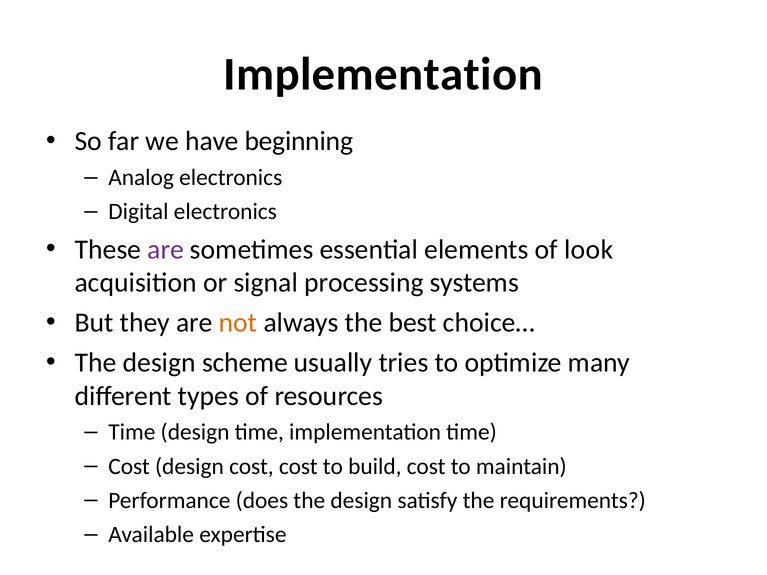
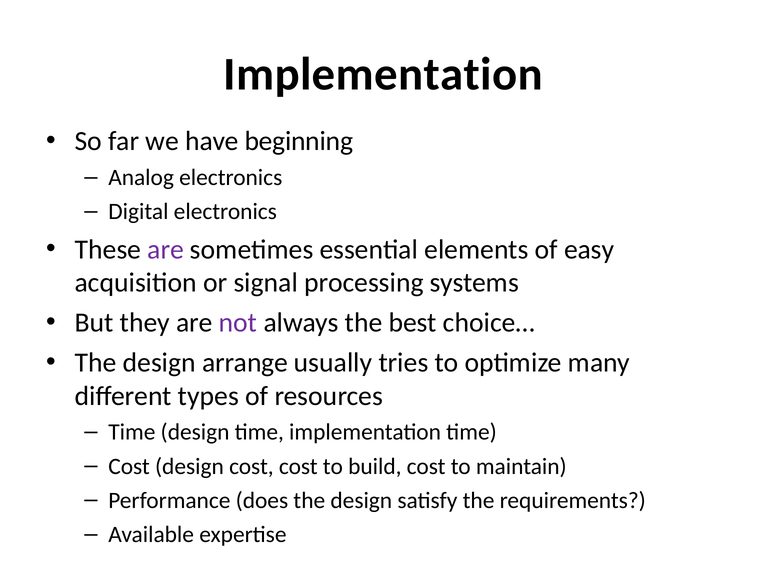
look: look -> easy (589, 250)
not colour: orange -> purple (238, 323)
scheme: scheme -> arrange (245, 363)
